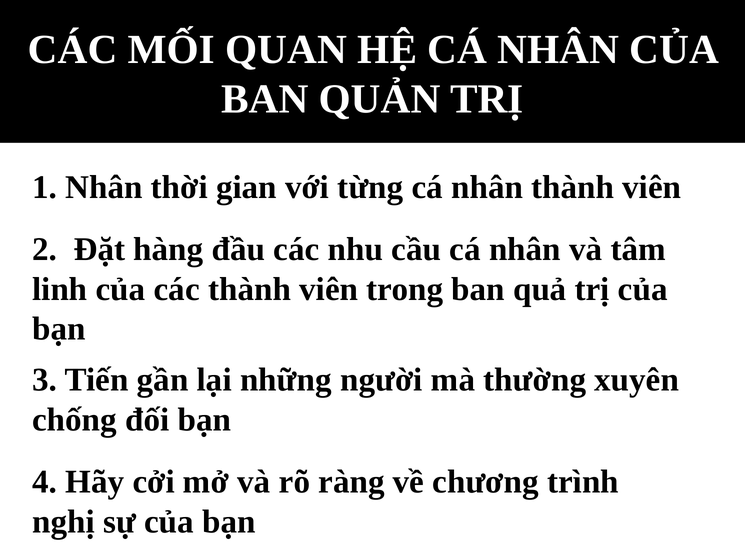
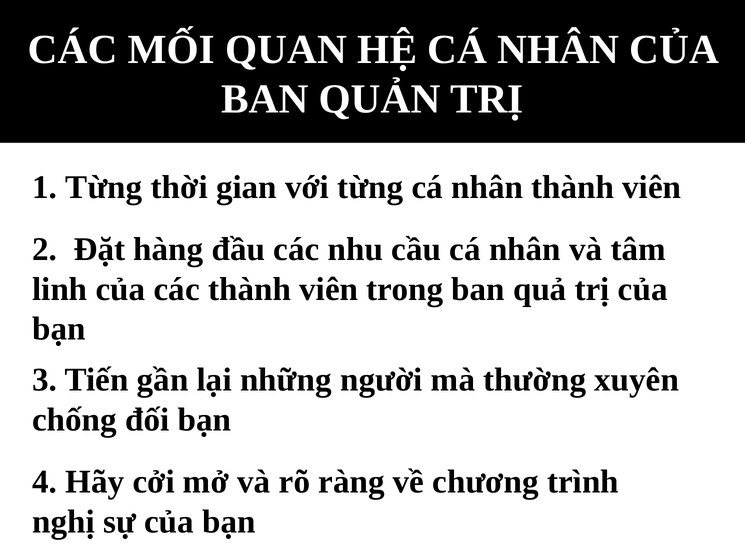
1 Nhân: Nhân -> Từng (104, 187)
